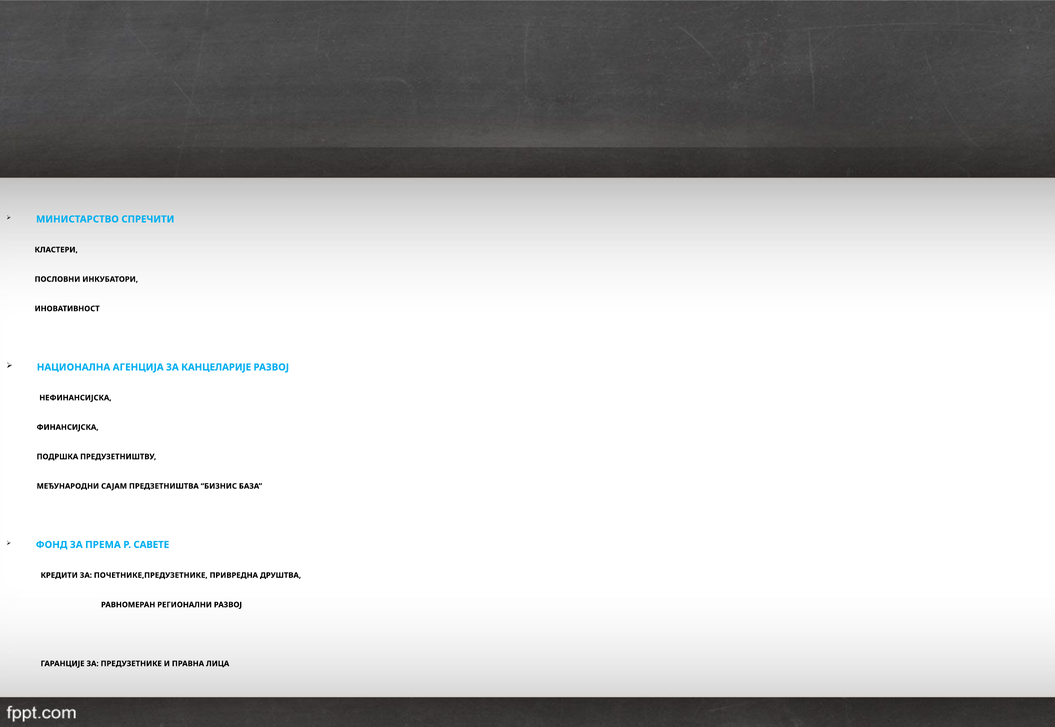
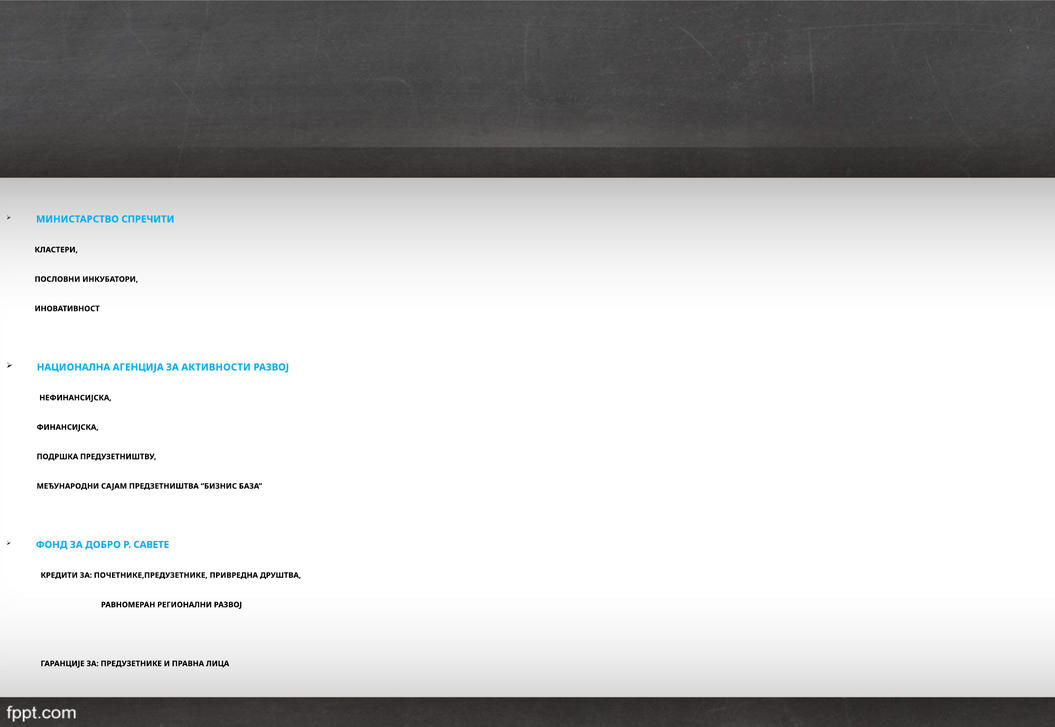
КАНЦЕЛАРИЈЕ: КАНЦЕЛАРИЈЕ -> АКТИВНОСТИ (216, 367)
ПРЕМА: ПРЕМА -> ДОБРО (103, 545)
